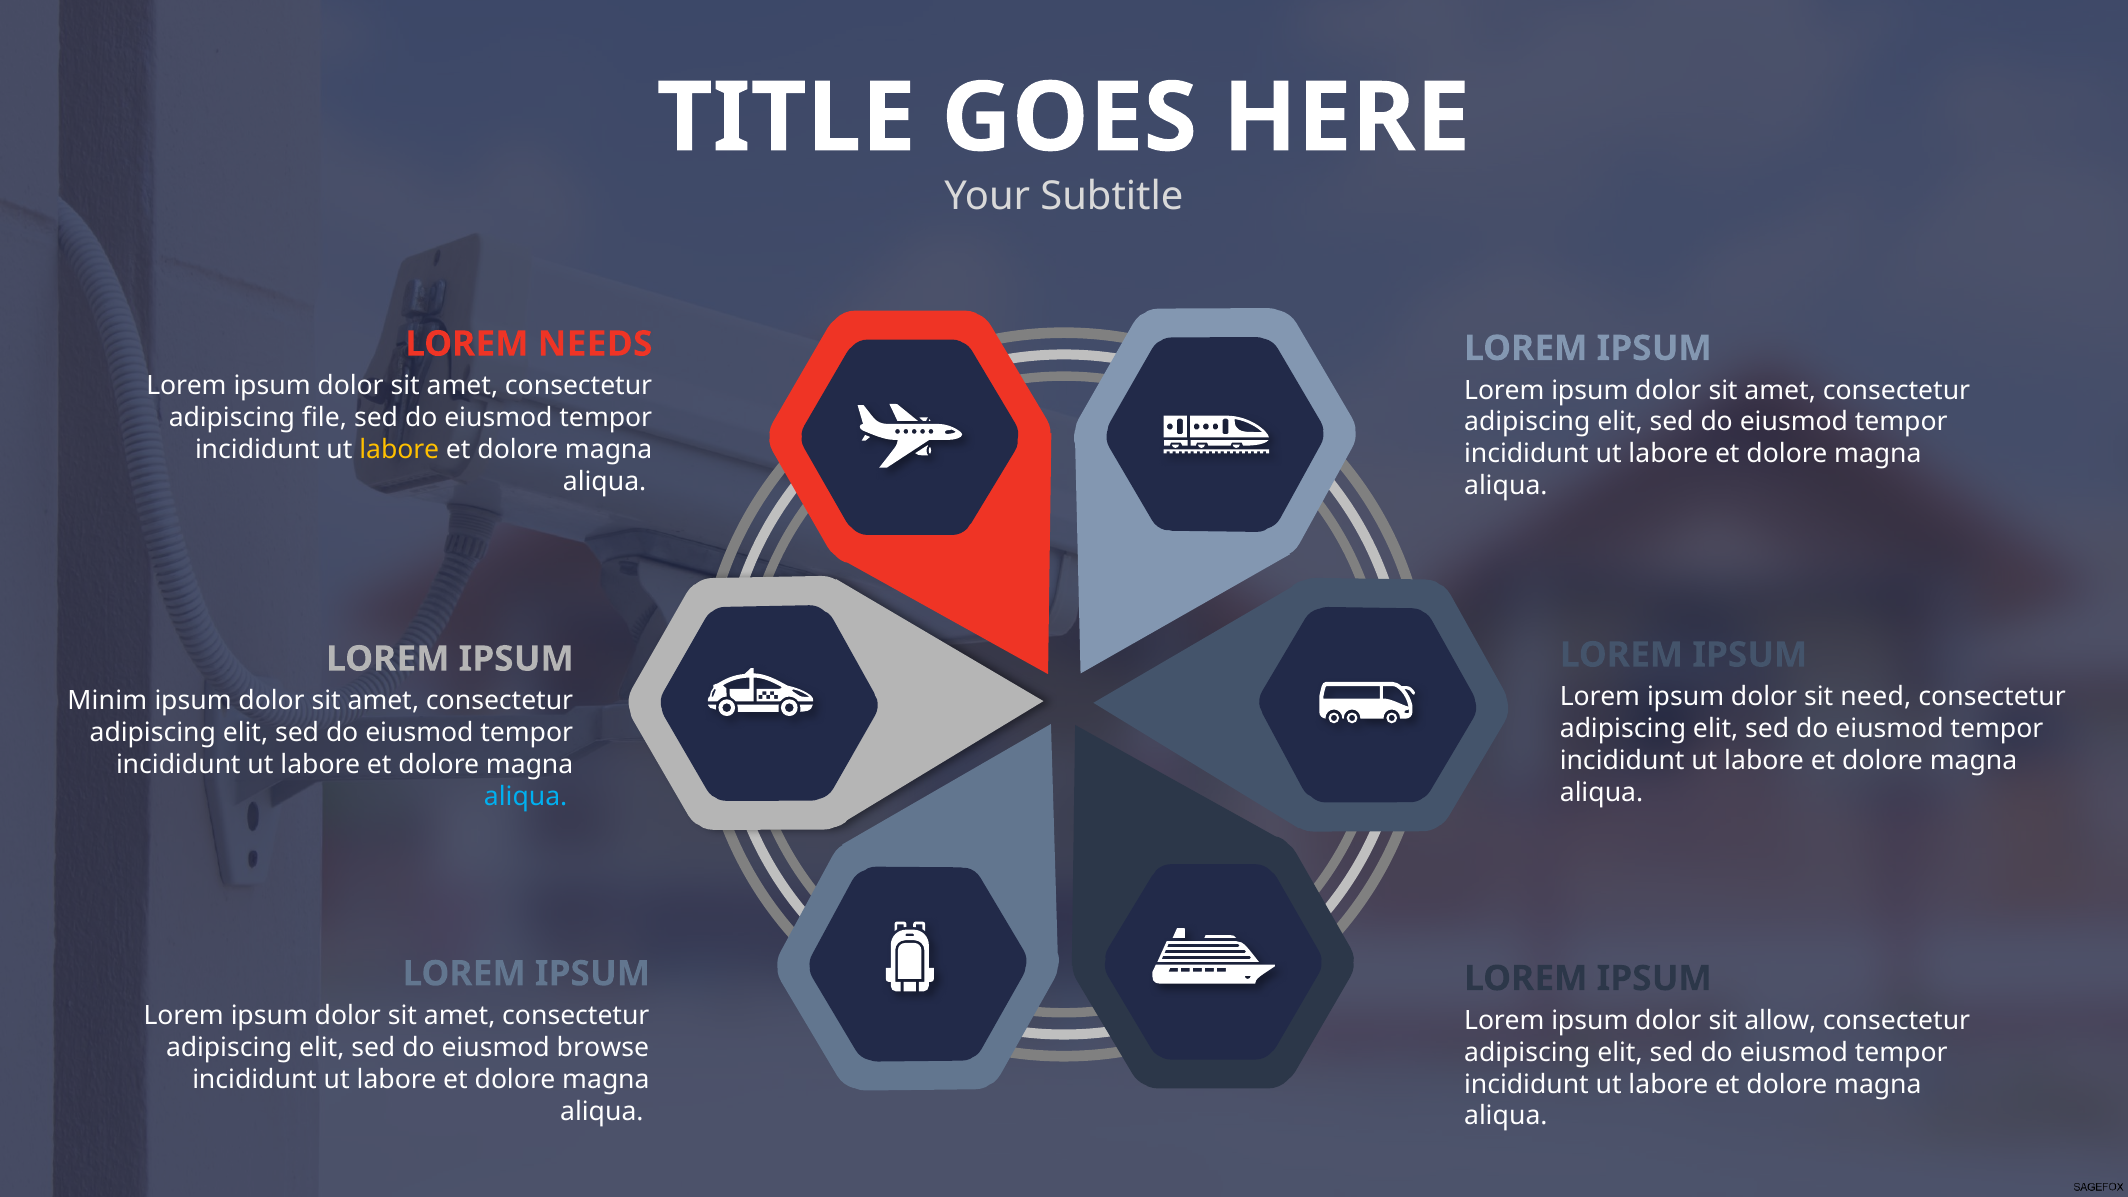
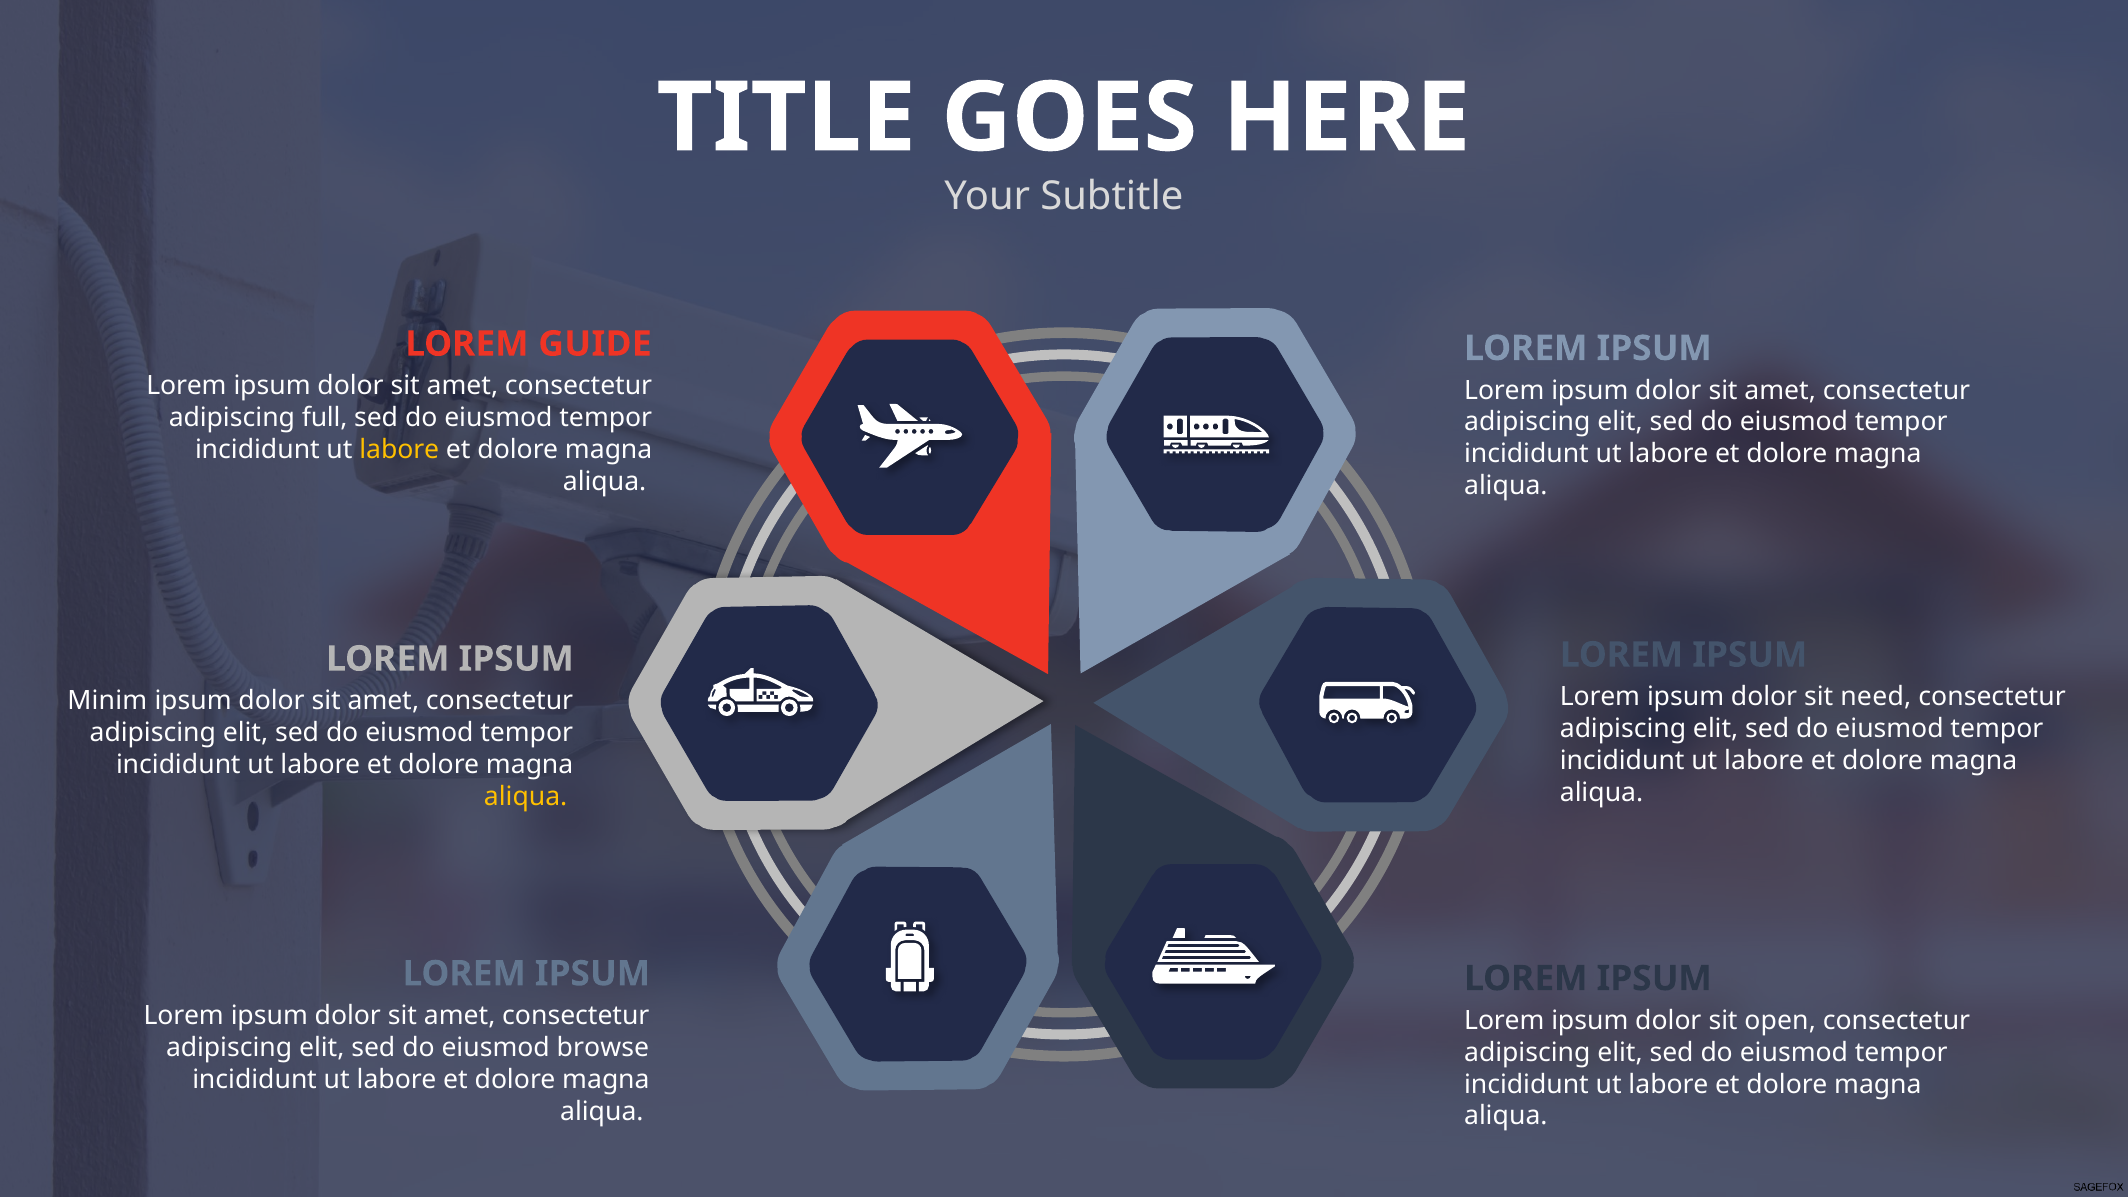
NEEDS: NEEDS -> GUIDE (595, 344)
file: file -> full (325, 418)
aliqua colour: light blue -> yellow (526, 797)
allow: allow -> open (1780, 1020)
